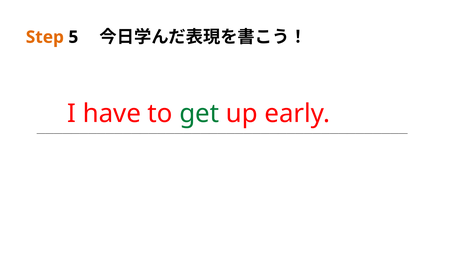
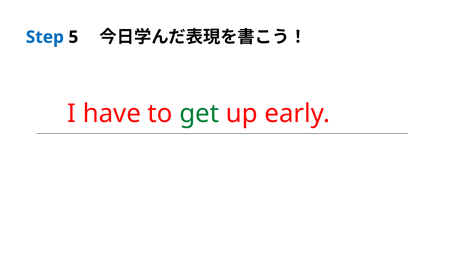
Step colour: orange -> blue (45, 37)
